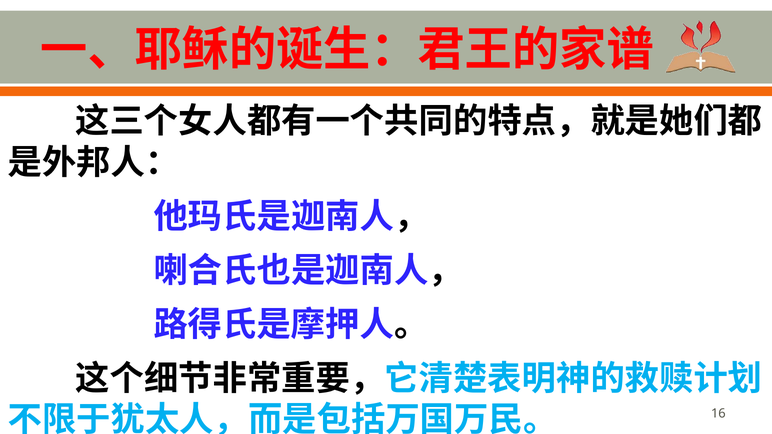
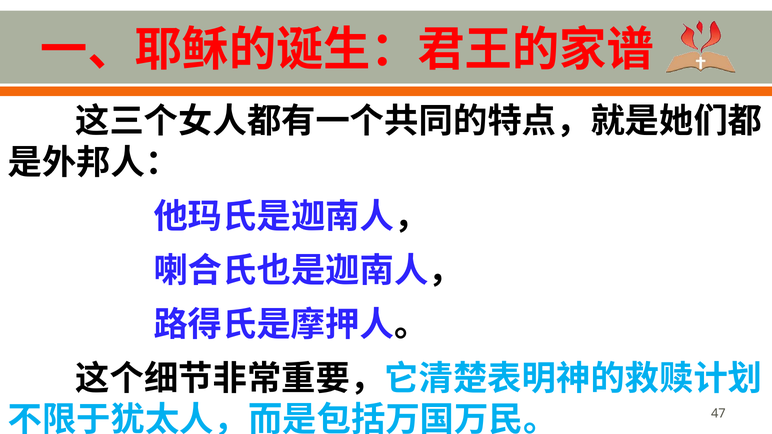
16: 16 -> 47 (718, 414)
